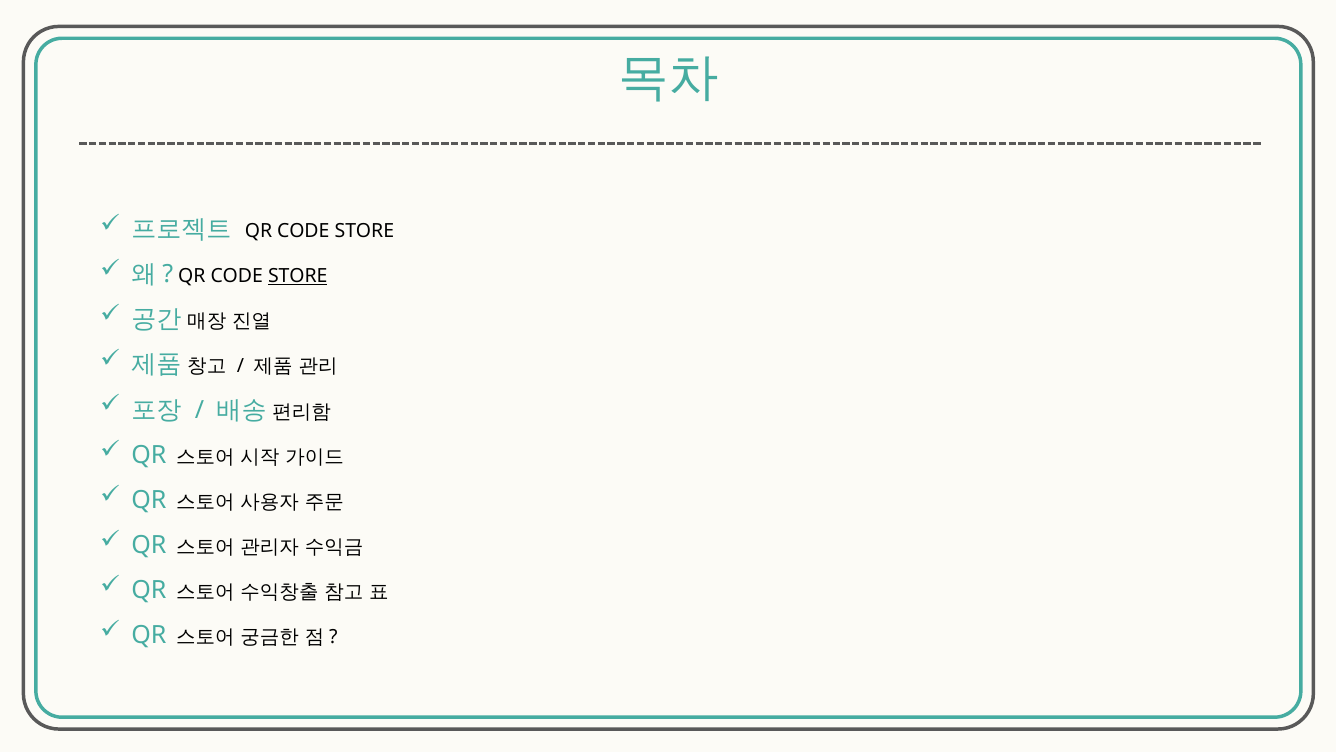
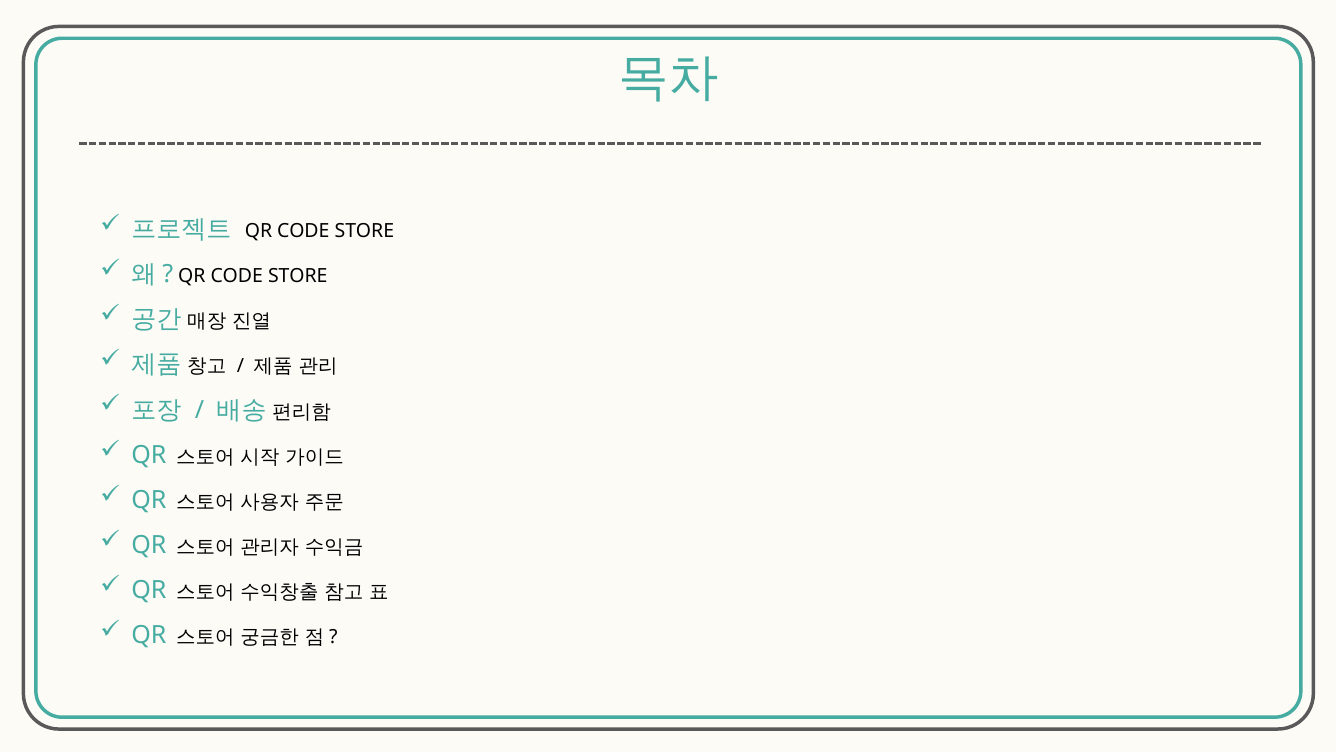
STORE underline: present -> none (298, 276)
